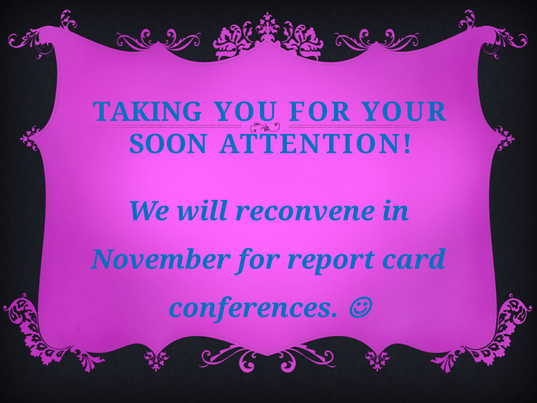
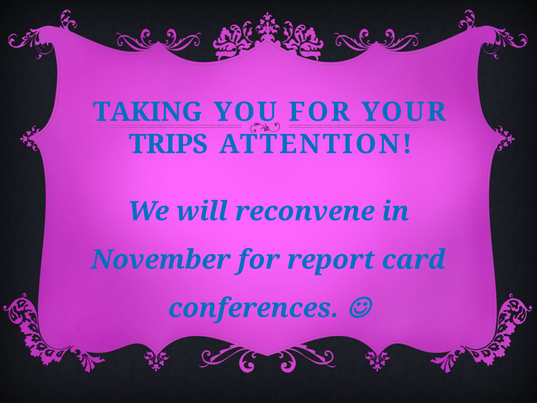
SOON: SOON -> TRIPS (168, 144)
